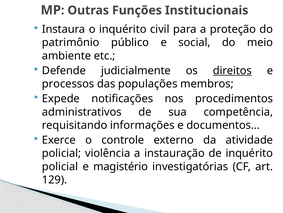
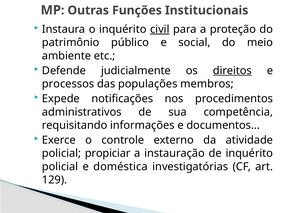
civil underline: none -> present (160, 29)
violência: violência -> propiciar (108, 153)
magistério: magistério -> doméstica (121, 166)
